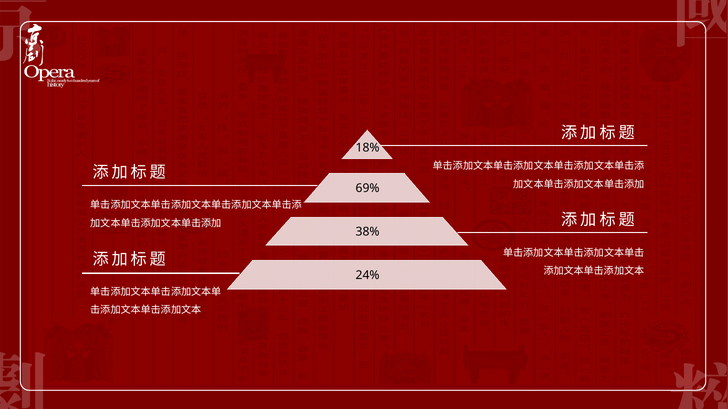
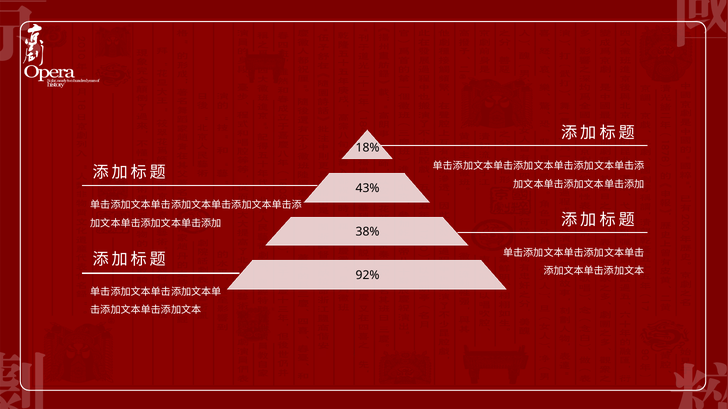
69%: 69% -> 43% (368, 189)
24%: 24% -> 92% (368, 276)
